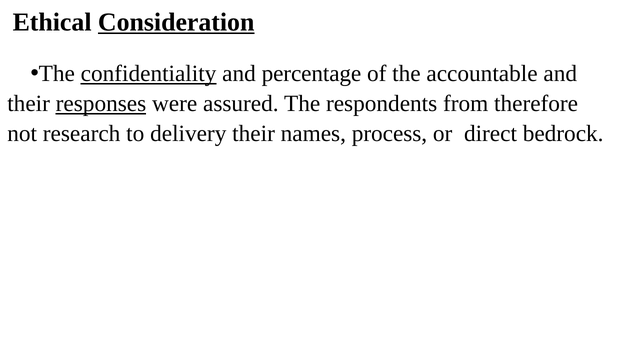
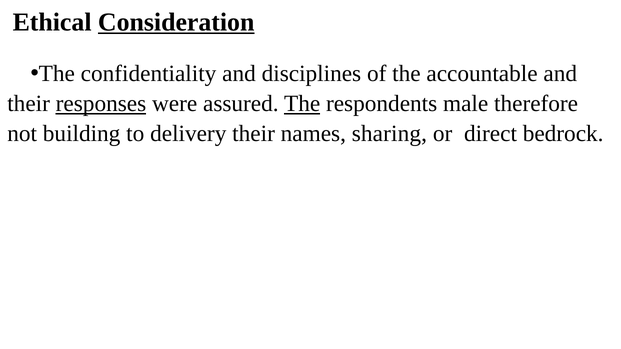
confidentiality underline: present -> none (149, 74)
percentage: percentage -> disciplines (311, 74)
The underline: none -> present (302, 104)
from: from -> male (466, 104)
research: research -> building (82, 134)
process: process -> sharing (389, 134)
